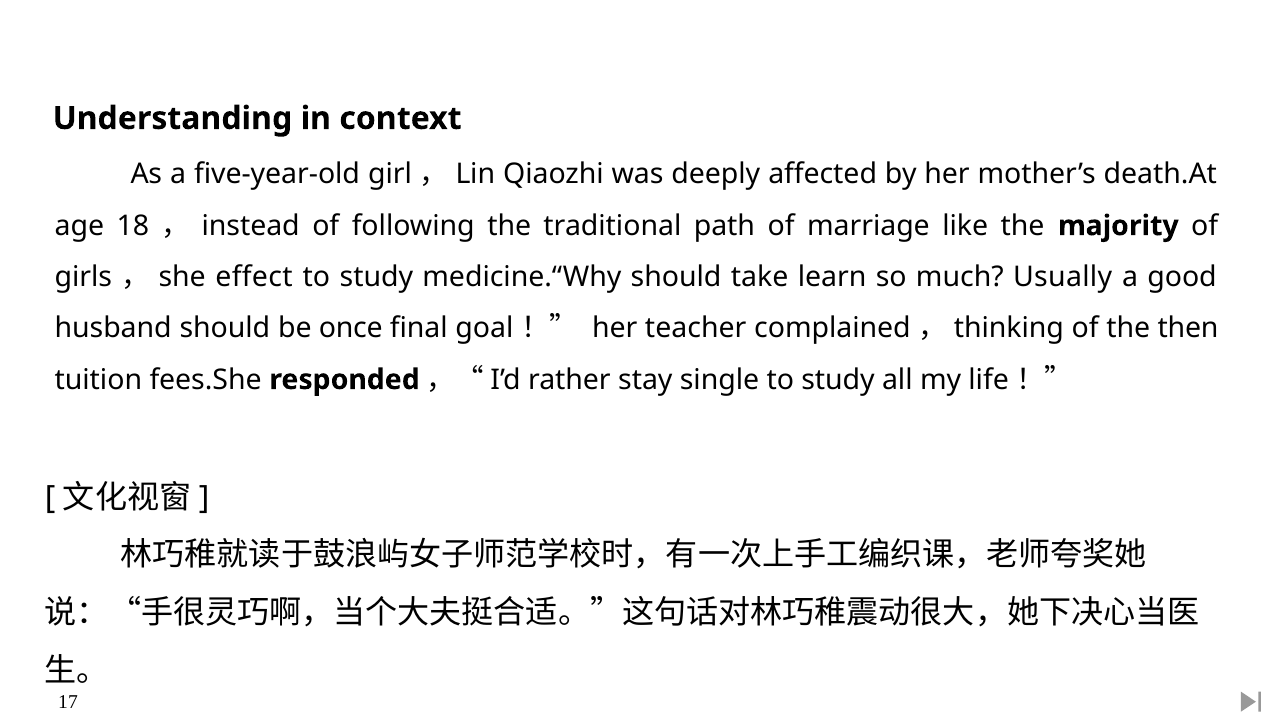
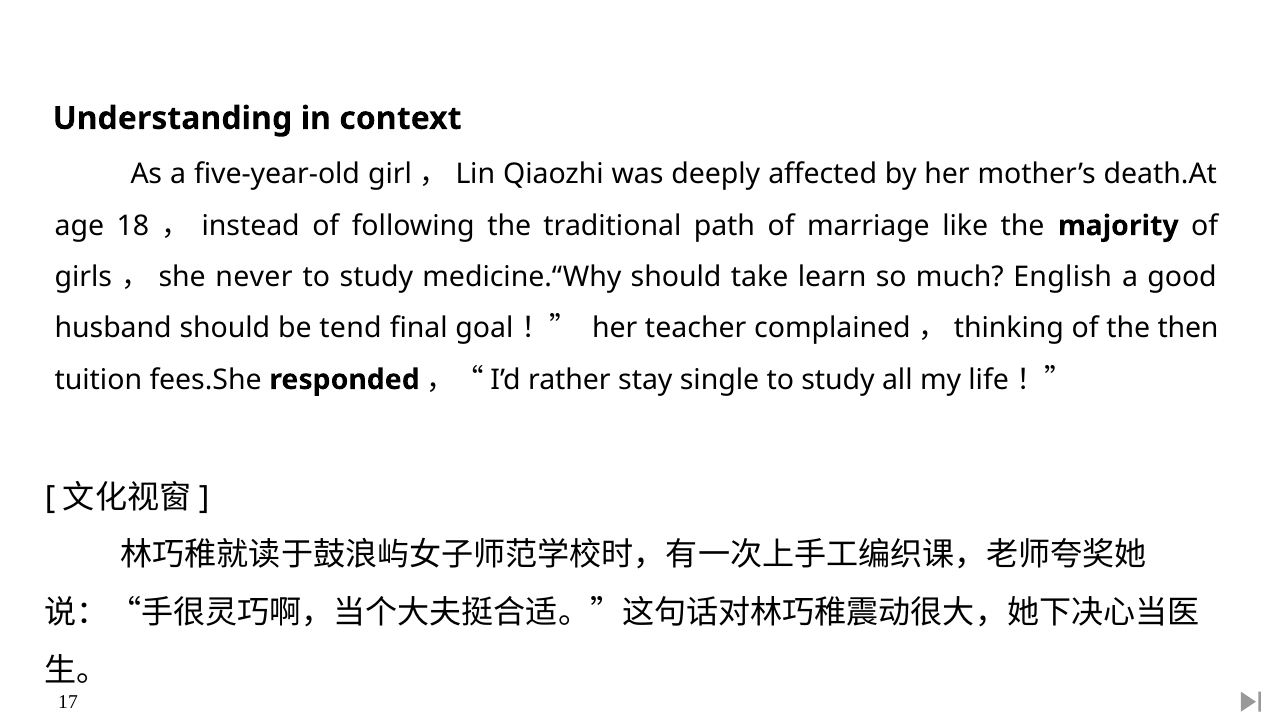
effect: effect -> never (254, 277)
Usually: Usually -> English (1063, 277)
once: once -> tend (351, 328)
